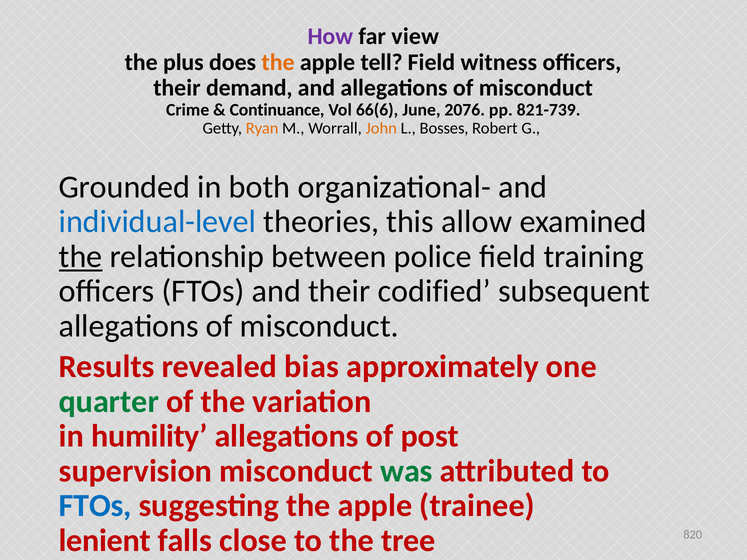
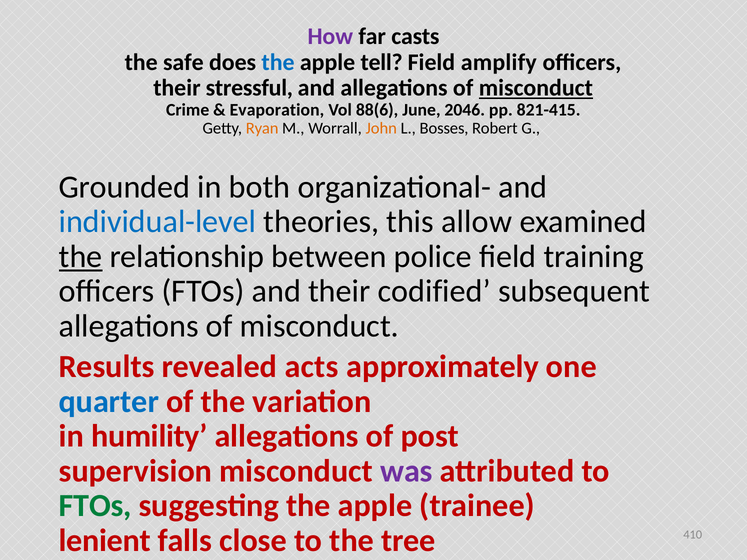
view: view -> casts (415, 37)
plus: plus -> safe (183, 62)
the colour: orange -> blue (278, 62)
witness: witness -> amplify (499, 62)
demand: demand -> stressful (249, 88)
misconduct underline: none -> present (536, 88)
Continuance: Continuance -> Evaporation (277, 110)
66(6: 66(6 -> 88(6 (377, 110)
2076: 2076 -> 2046 (465, 110)
821-739: 821-739 -> 821-415 (549, 110)
bias: bias -> acts (312, 367)
quarter colour: green -> blue (109, 402)
was colour: green -> purple (406, 471)
FTOs colour: blue -> green (95, 506)
820: 820 -> 410 (693, 535)
